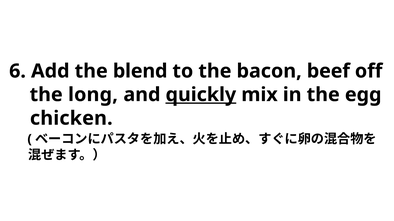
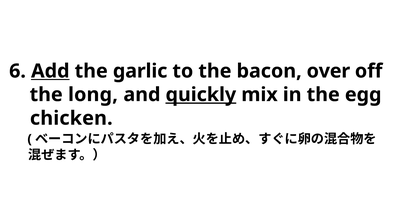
Add underline: none -> present (50, 71)
blend: blend -> garlic (140, 71)
beef: beef -> over (328, 71)
